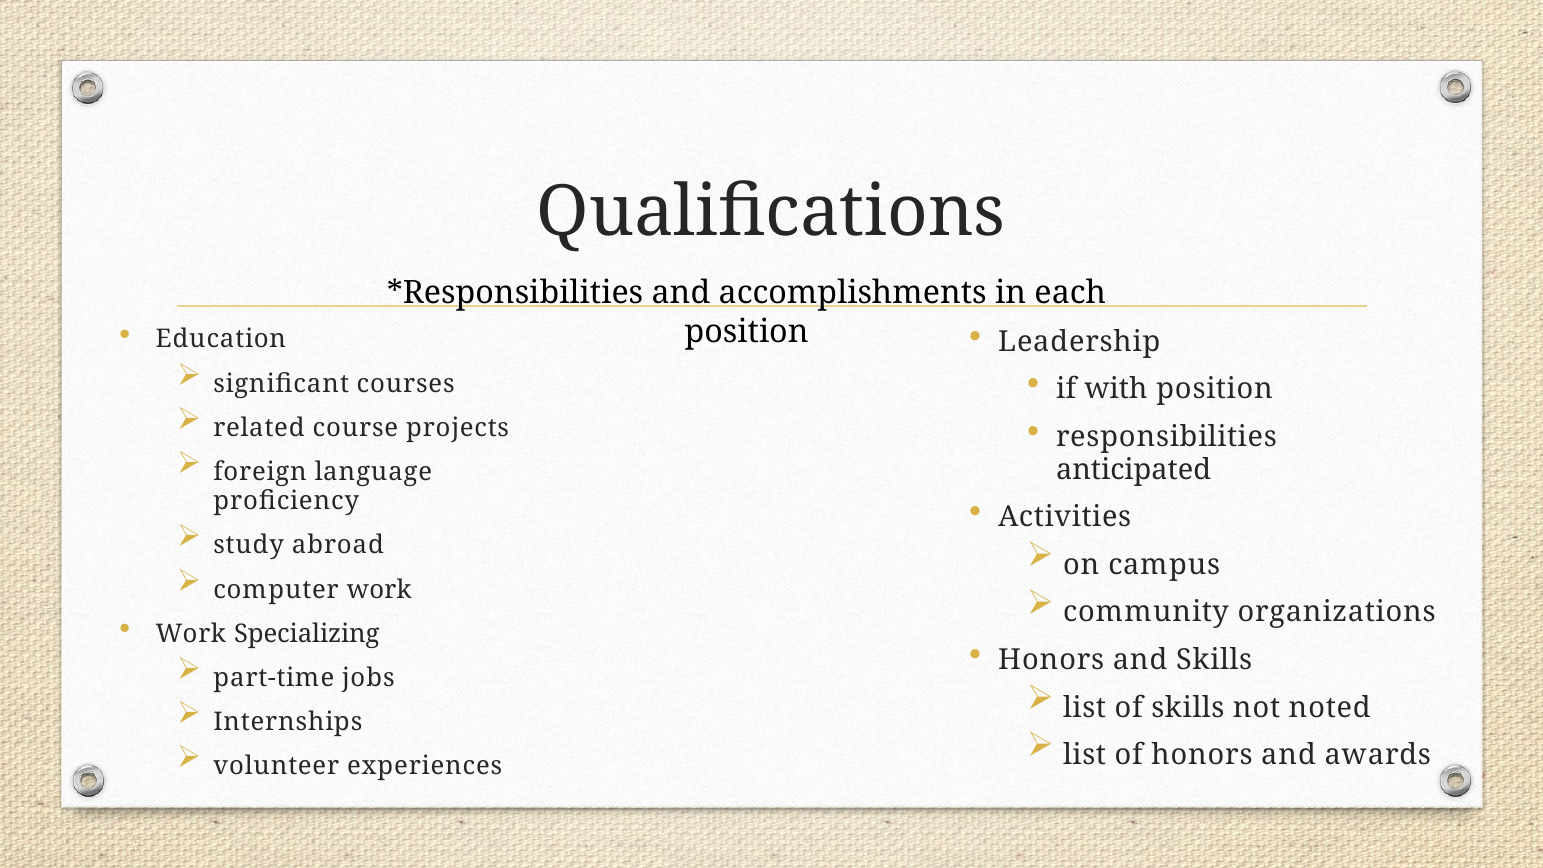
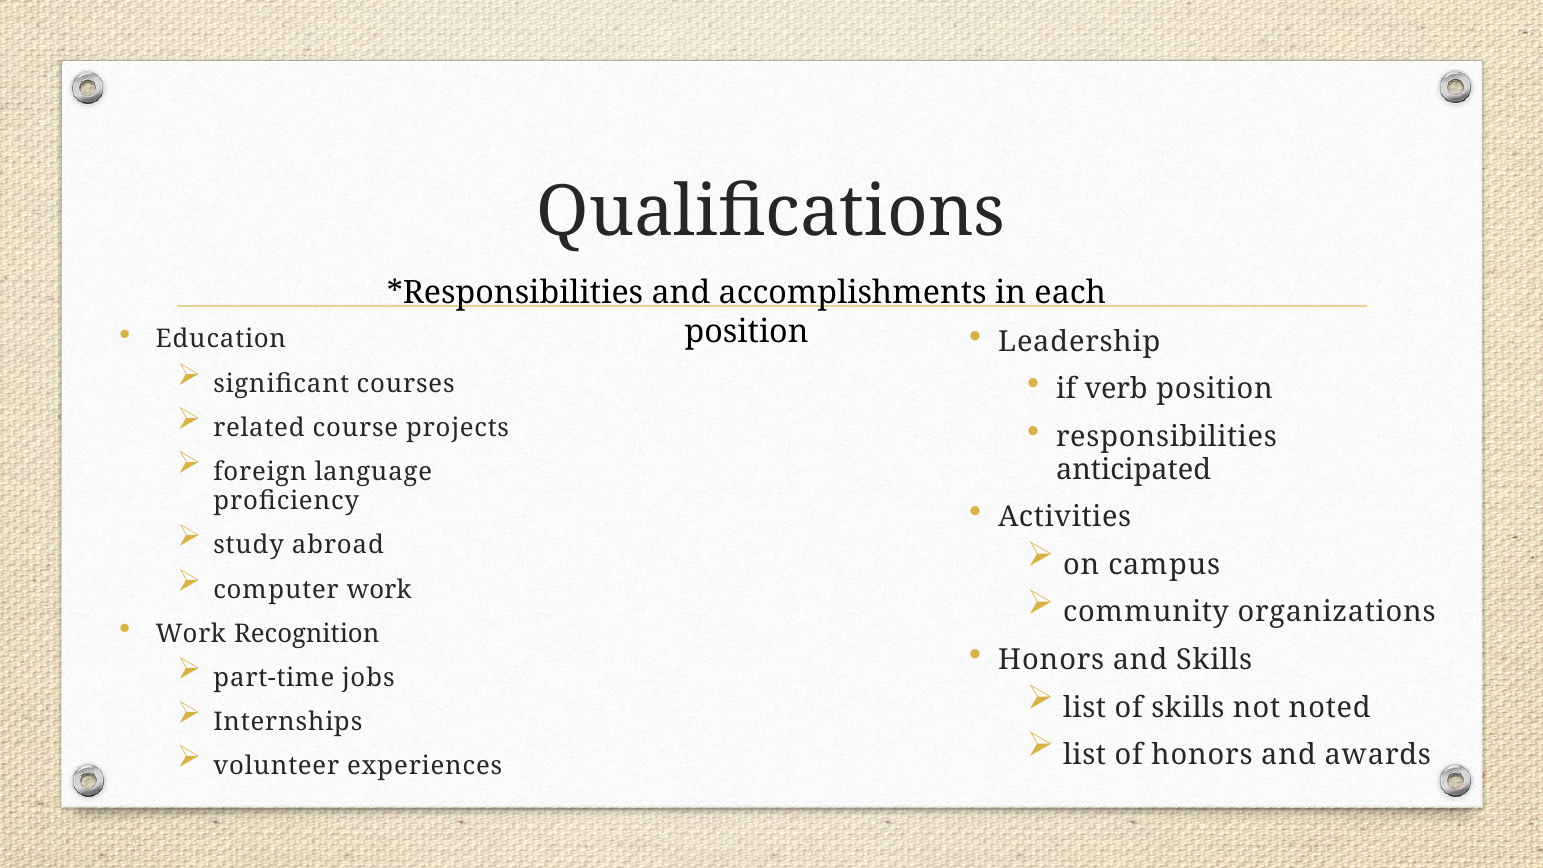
with: with -> verb (1116, 389)
Specializing: Specializing -> Recognition (307, 634)
